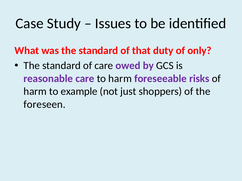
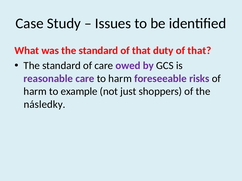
duty of only: only -> that (199, 51)
foreseen: foreseen -> následky (45, 105)
